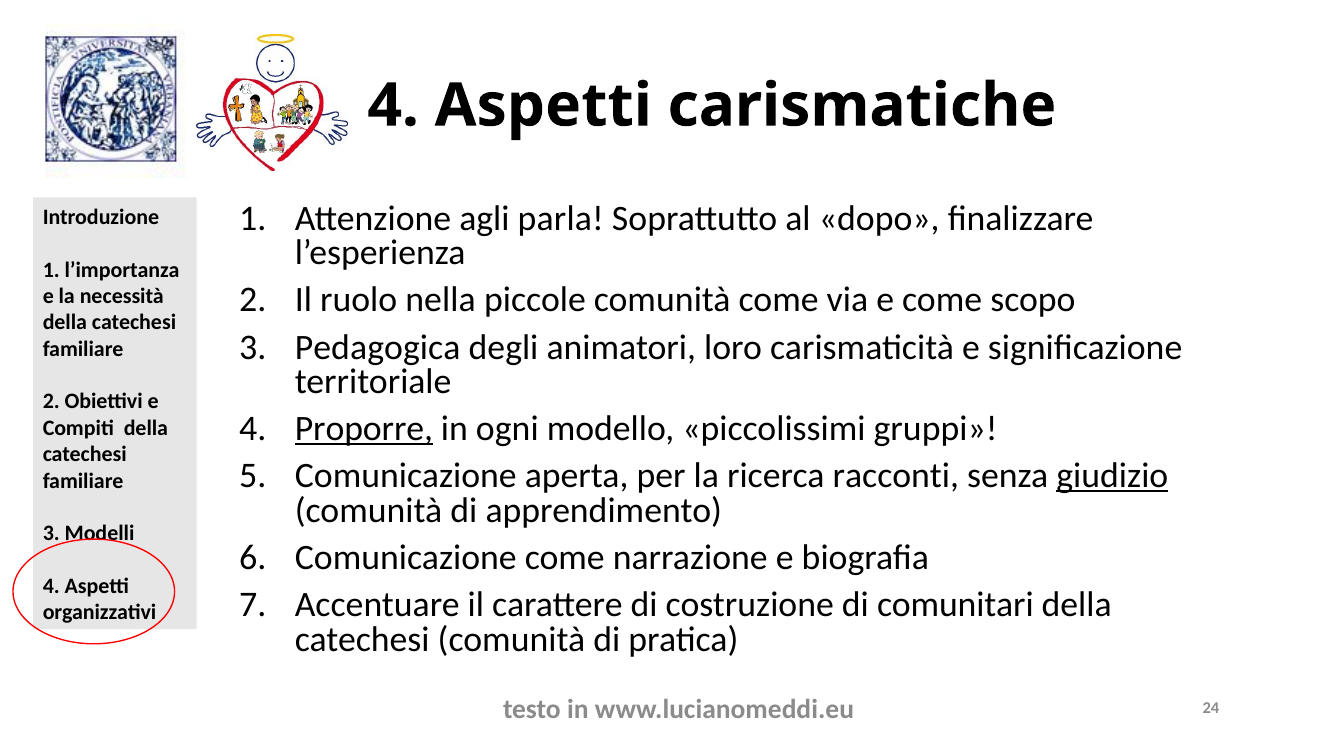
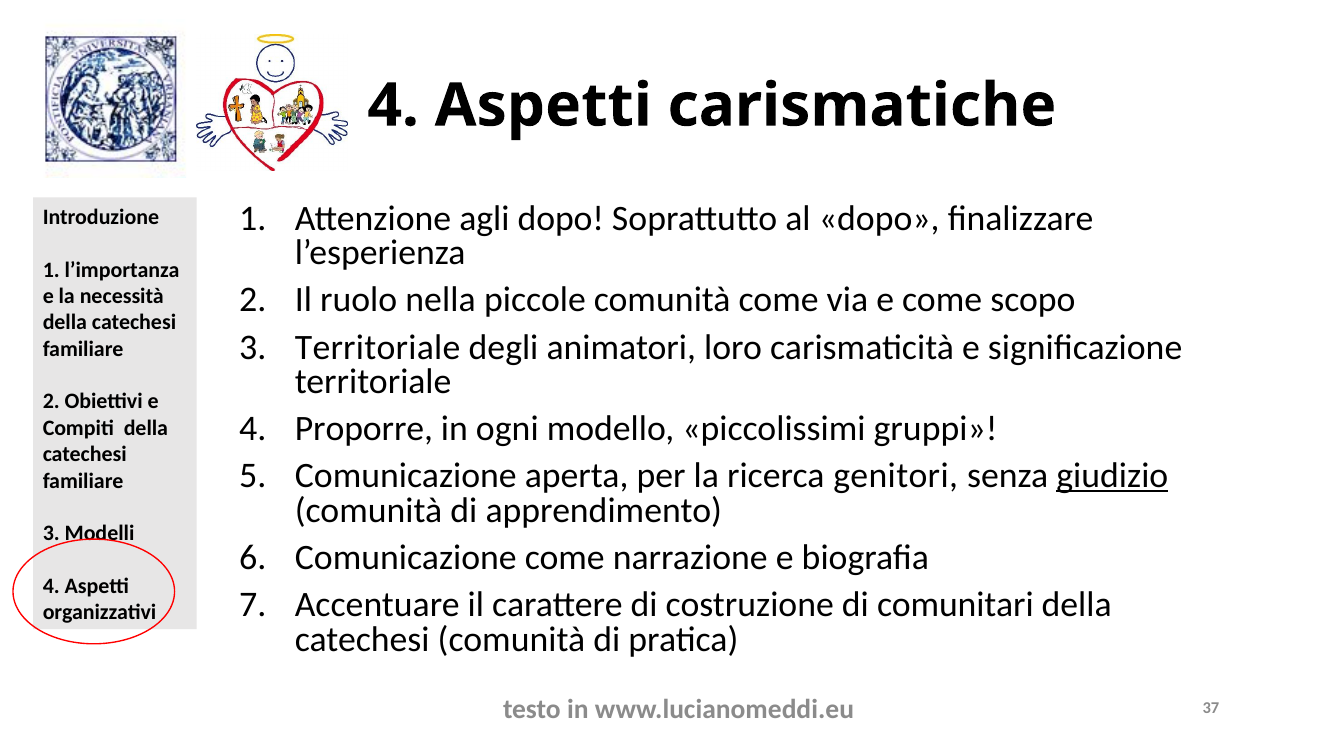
agli parla: parla -> dopo (561, 219)
Pedagogica: Pedagogica -> Territoriale (378, 347)
Proporre underline: present -> none (364, 429)
racconti: racconti -> genitori (896, 476)
24: 24 -> 37 (1211, 709)
